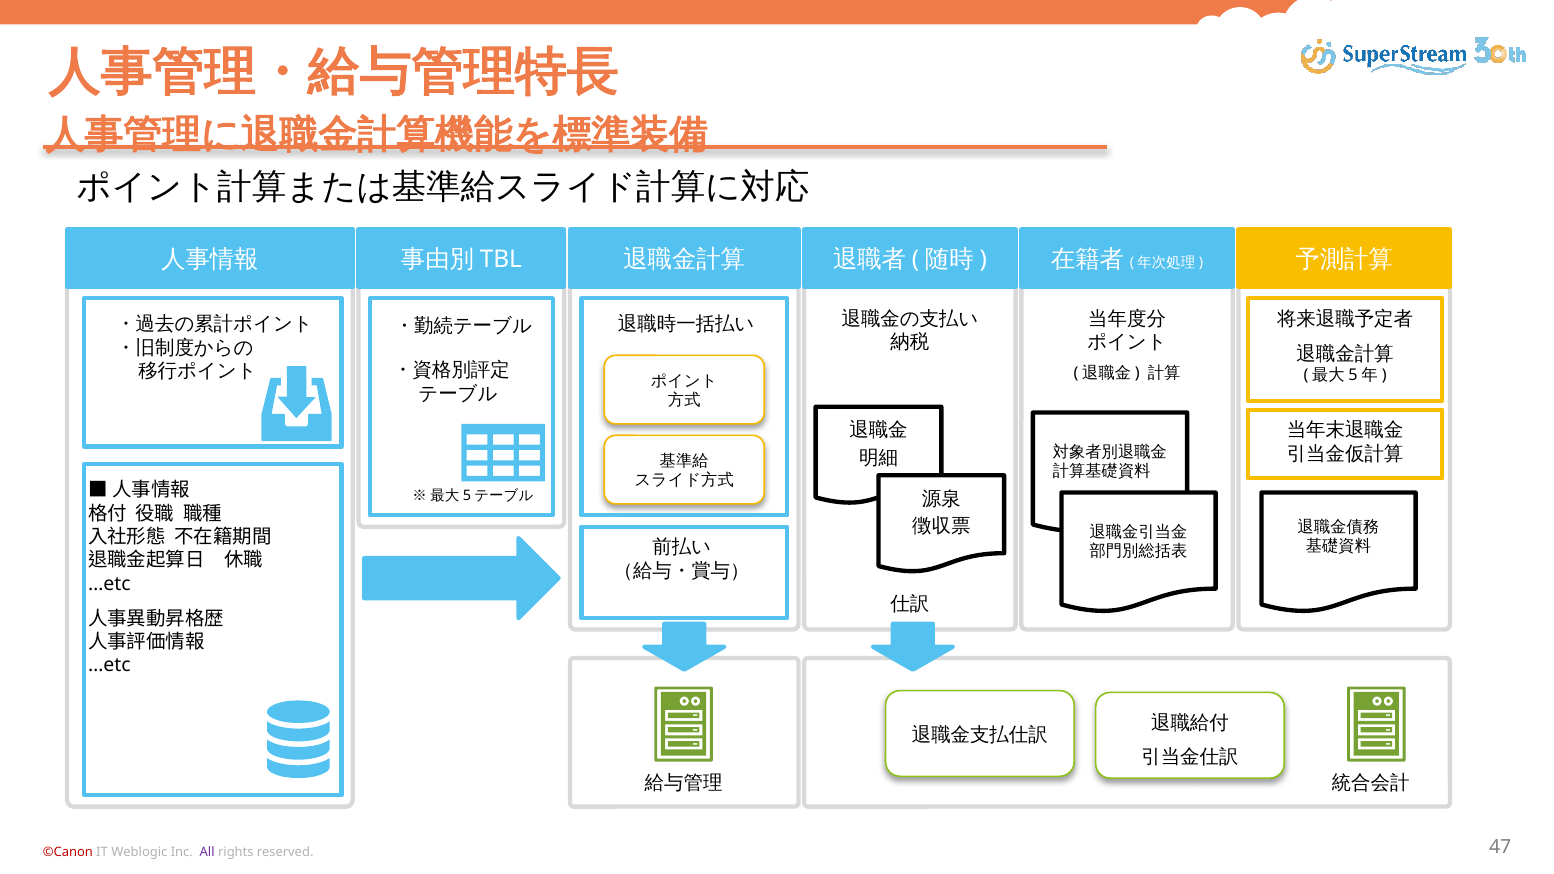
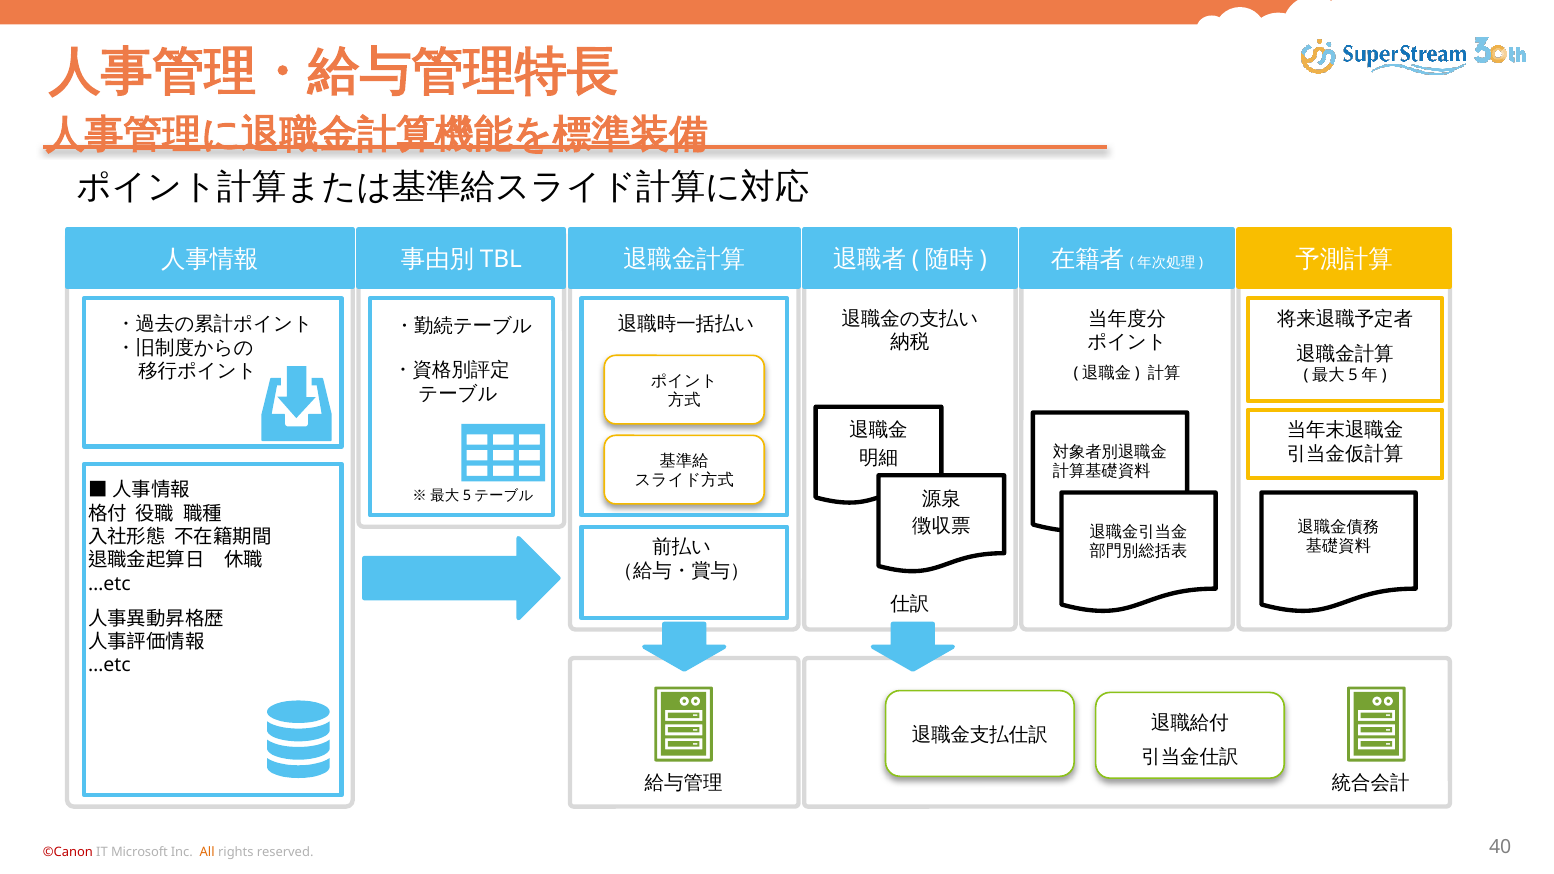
Weblogic: Weblogic -> Microsoft (139, 852)
All colour: purple -> orange (207, 852)
47: 47 -> 40 (1500, 848)
